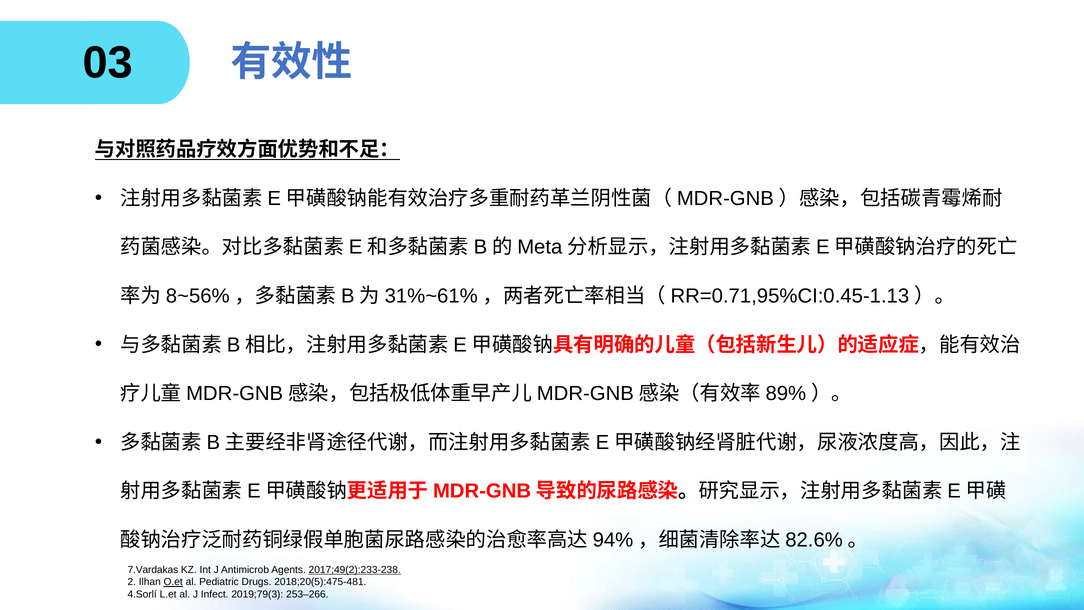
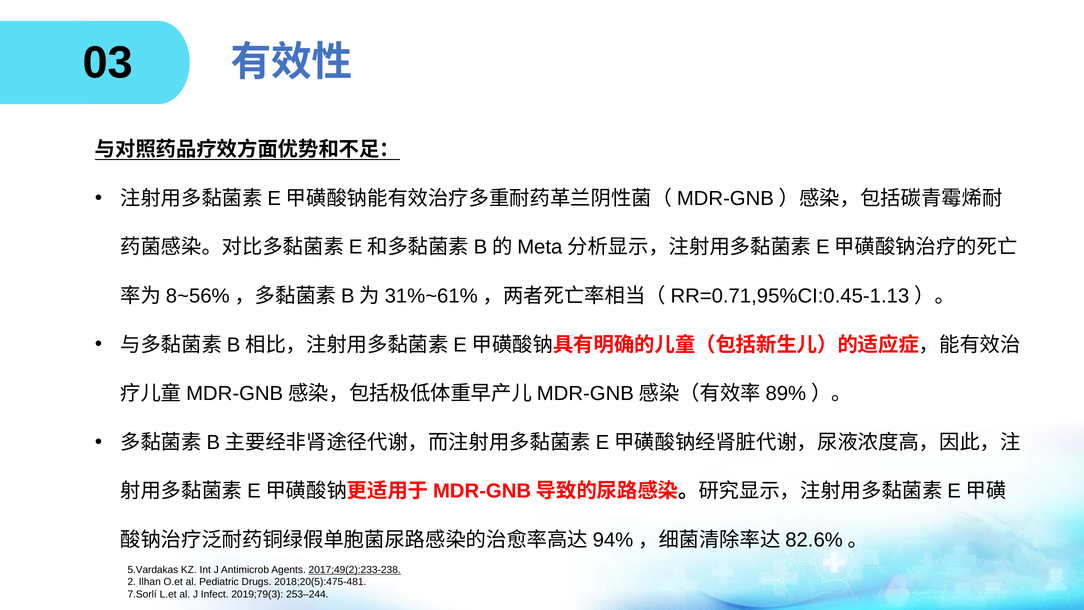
7.Vardakas: 7.Vardakas -> 5.Vardakas (153, 570)
O.et underline: present -> none (173, 582)
4.Sorlí: 4.Sorlí -> 7.Sorlí (142, 594)
253–266: 253–266 -> 253–244 (307, 594)
